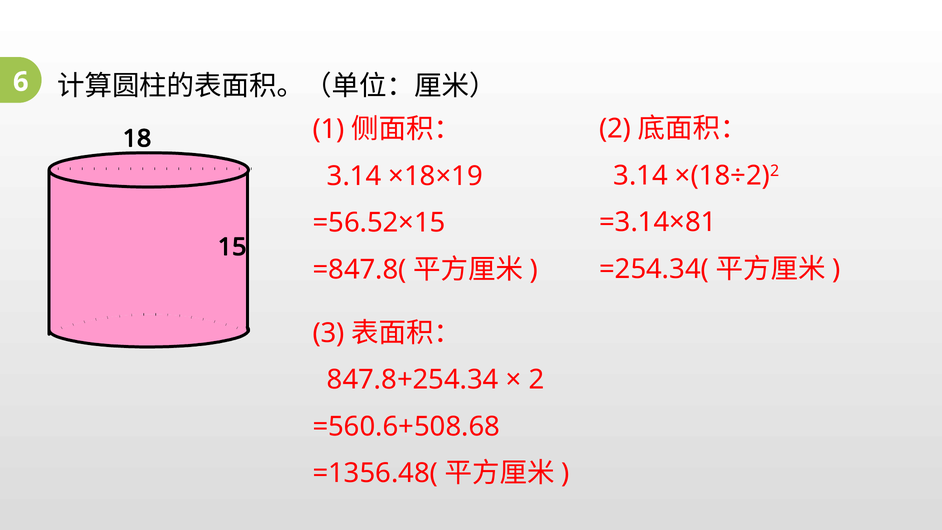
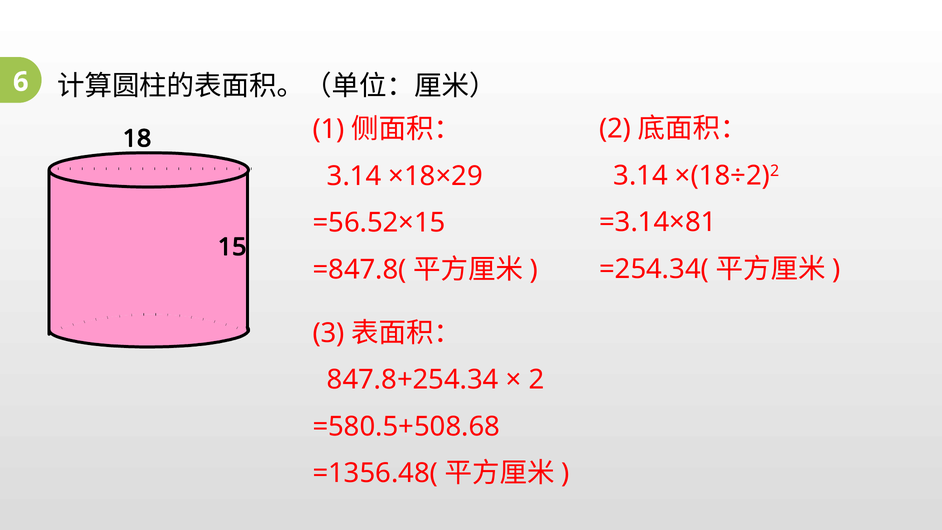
×18×19: ×18×19 -> ×18×29 (436, 176)
=560.6+508.68: =560.6+508.68 -> =580.5+508.68 (406, 426)
